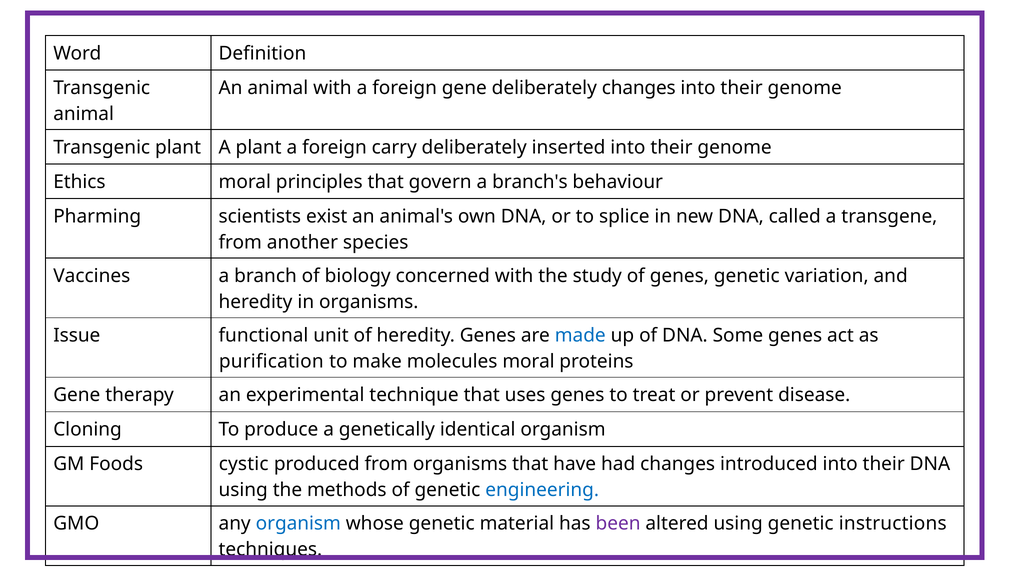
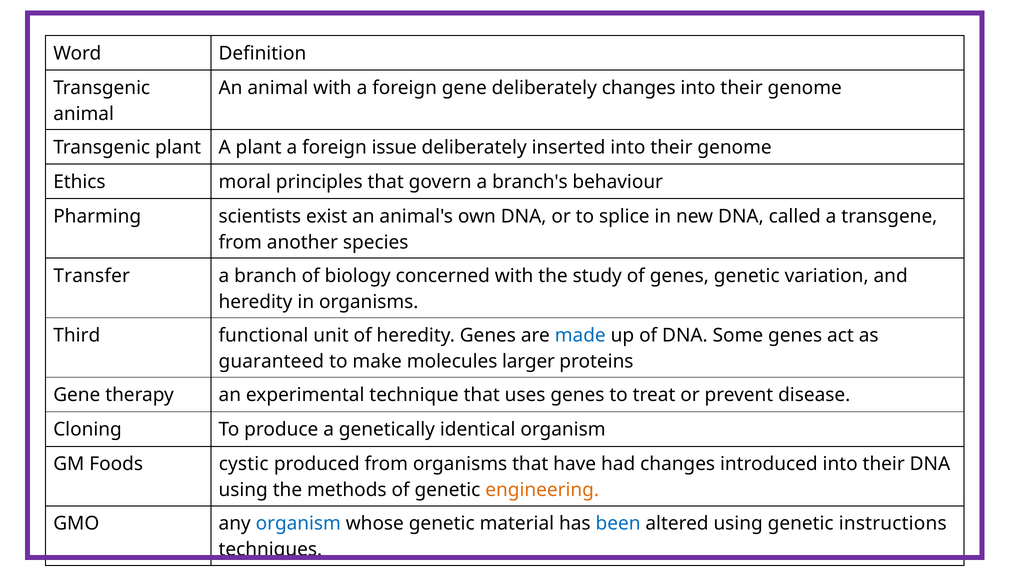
carry: carry -> issue (394, 147)
Vaccines: Vaccines -> Transfer (92, 276)
Issue: Issue -> Third (77, 335)
purification: purification -> guaranteed (271, 361)
molecules moral: moral -> larger (529, 361)
engineering colour: blue -> orange (542, 490)
been colour: purple -> blue (618, 523)
